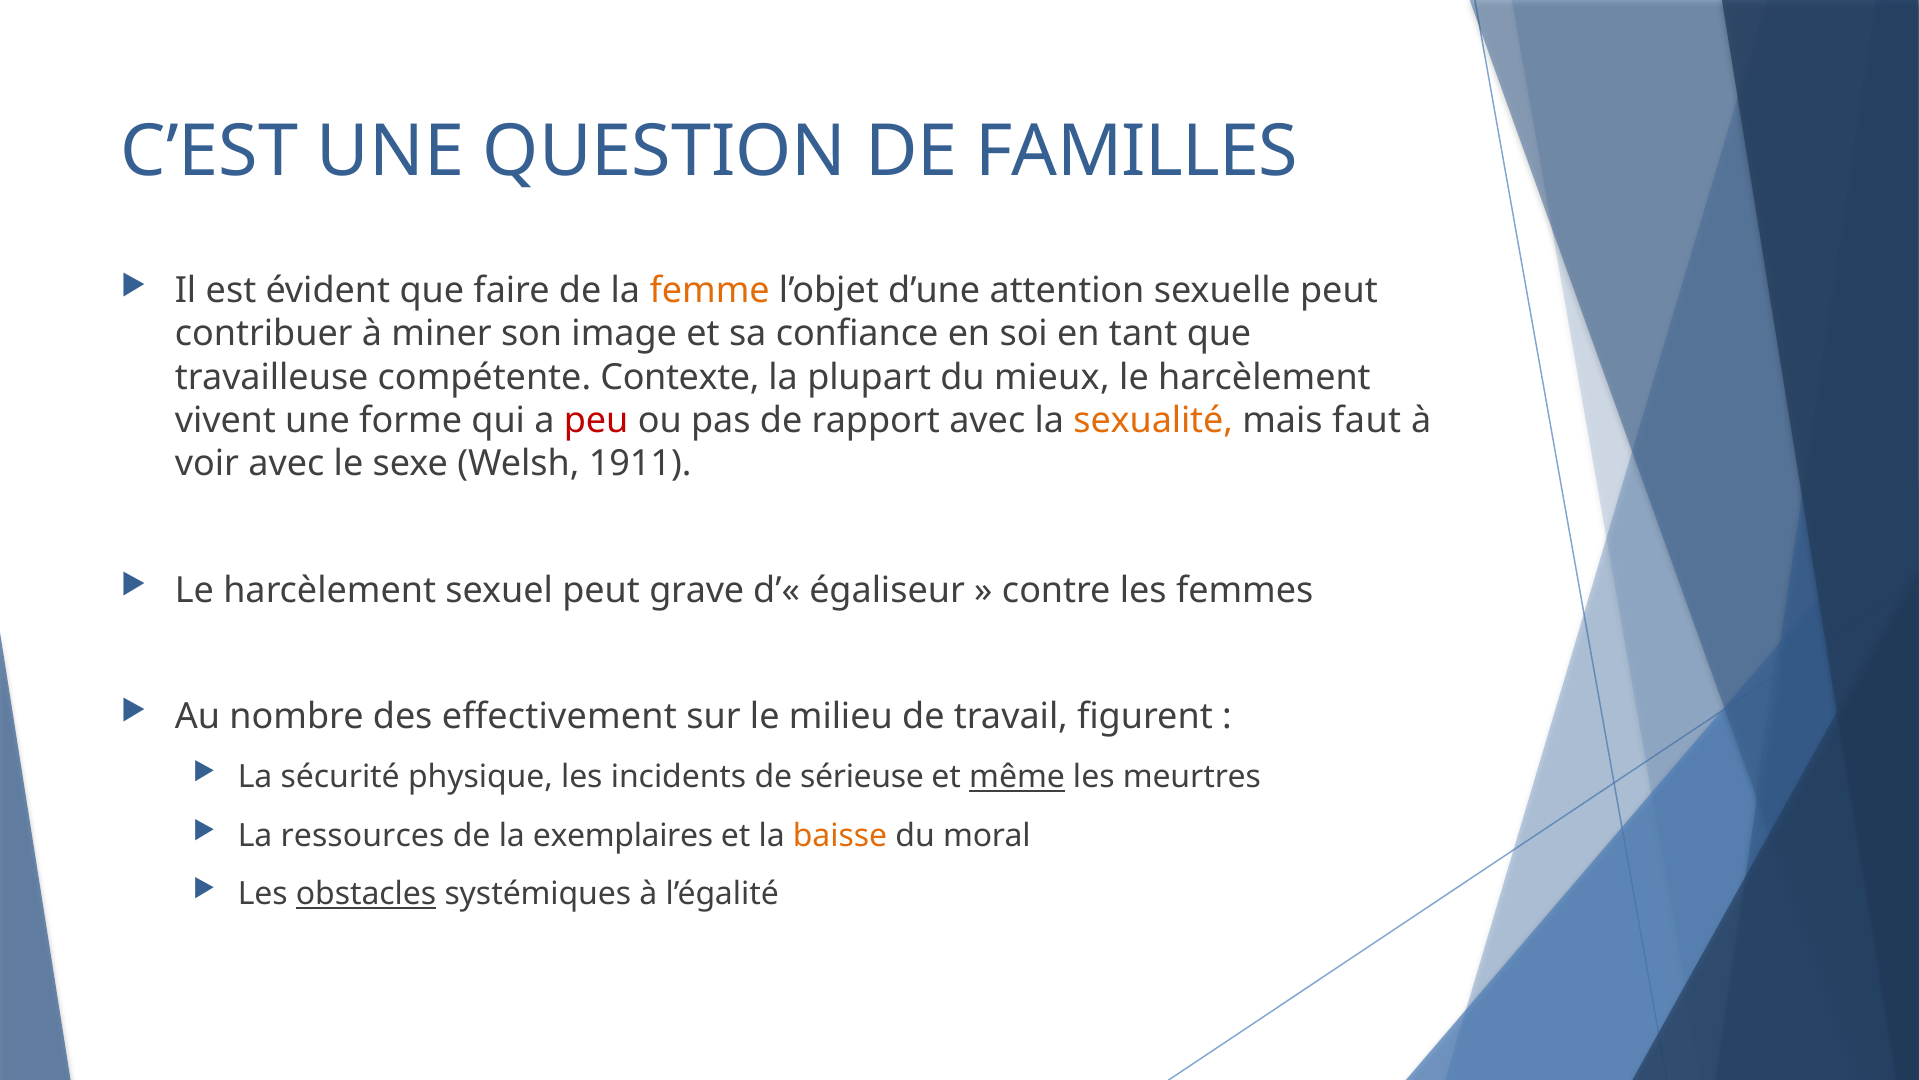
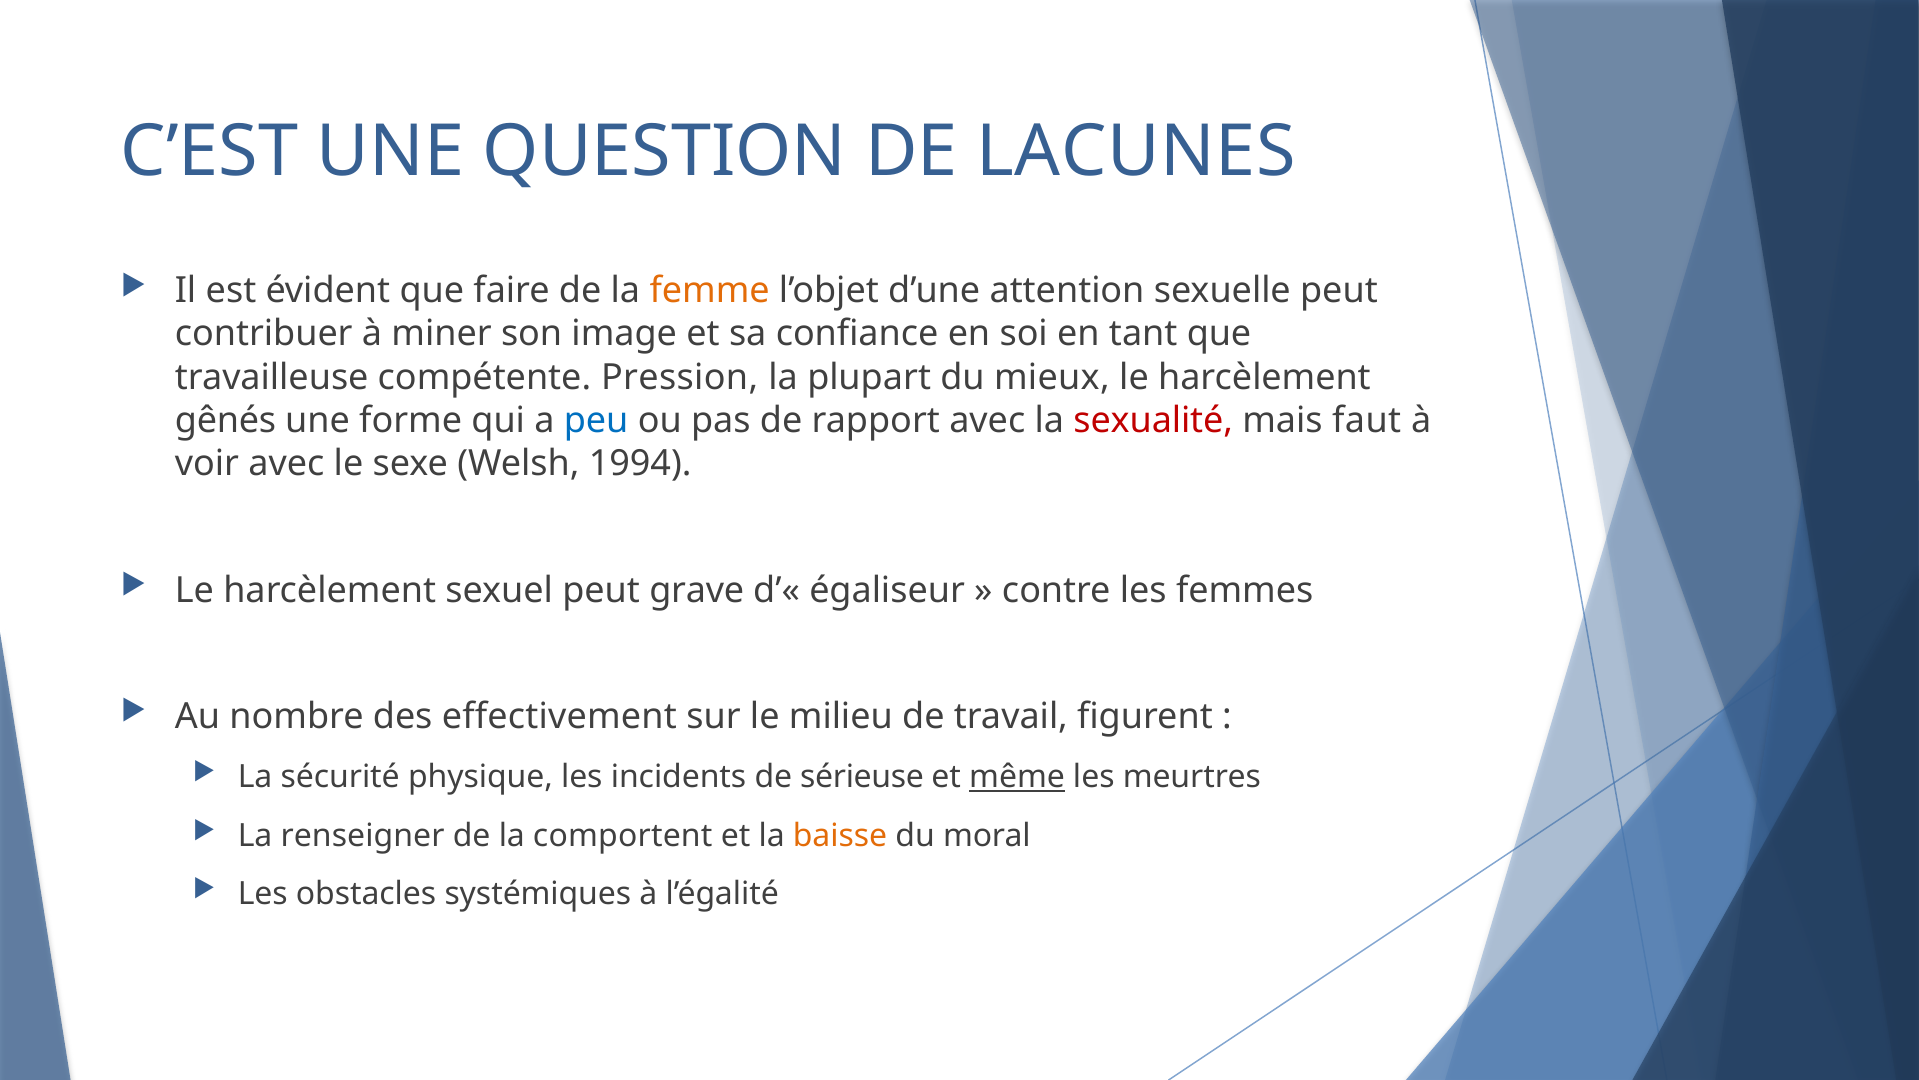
FAMILLES: FAMILLES -> LACUNES (1136, 151)
Contexte: Contexte -> Pression (680, 377)
vivent: vivent -> gênés (226, 420)
peu colour: red -> blue (596, 420)
sexualité colour: orange -> red (1153, 420)
1911: 1911 -> 1994 (640, 463)
ressources: ressources -> renseigner (363, 835)
exemplaires: exemplaires -> comportent (623, 835)
obstacles underline: present -> none (366, 893)
